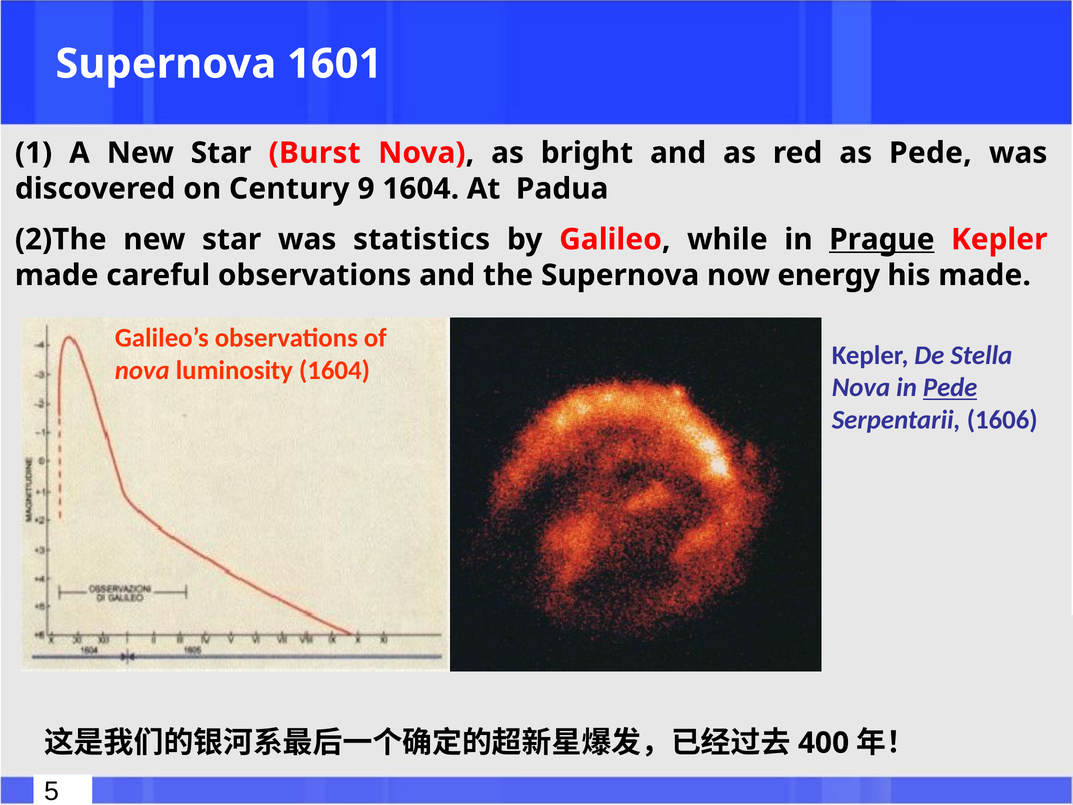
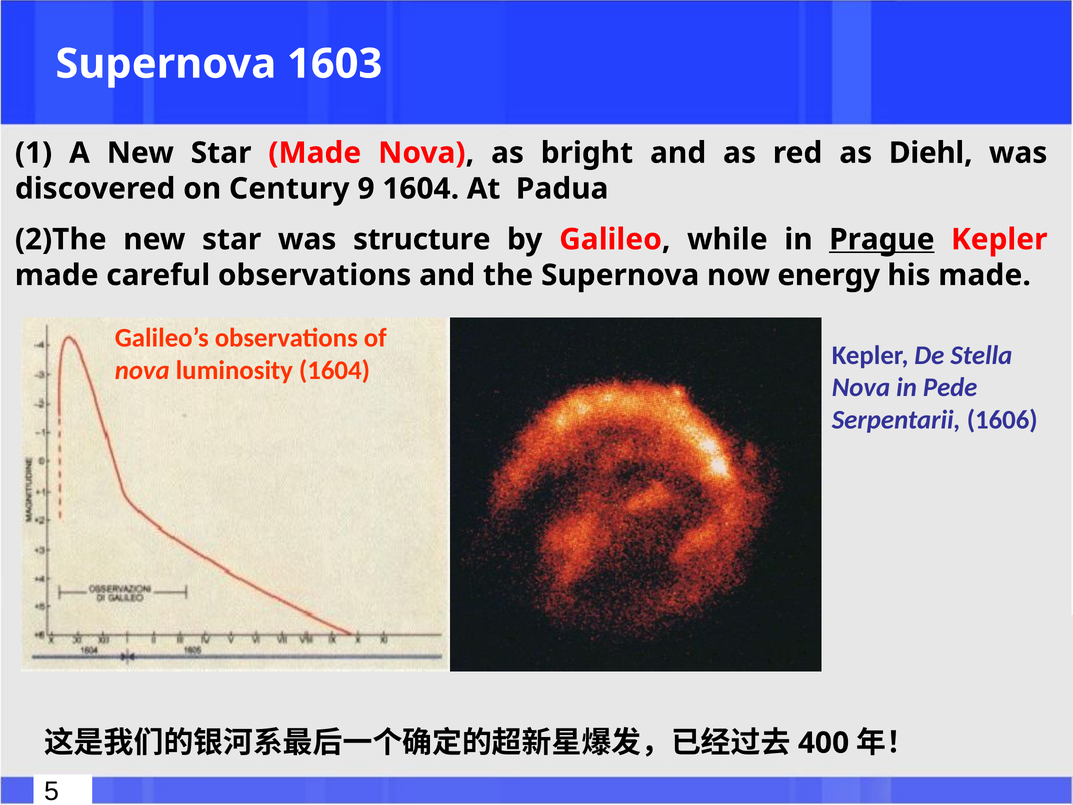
1601: 1601 -> 1603 (335, 64)
Star Burst: Burst -> Made (315, 153)
as Pede: Pede -> Diehl (931, 153)
statistics: statistics -> structure (422, 239)
Pede underline: present -> none (950, 388)
